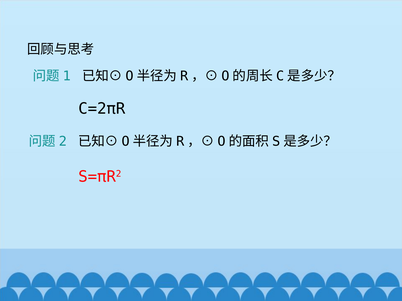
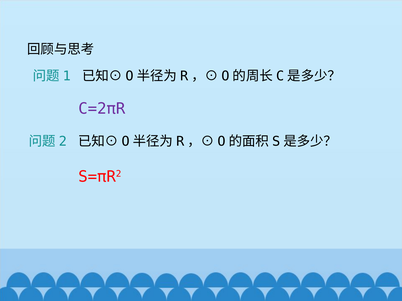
C=2πR colour: black -> purple (102, 109)
